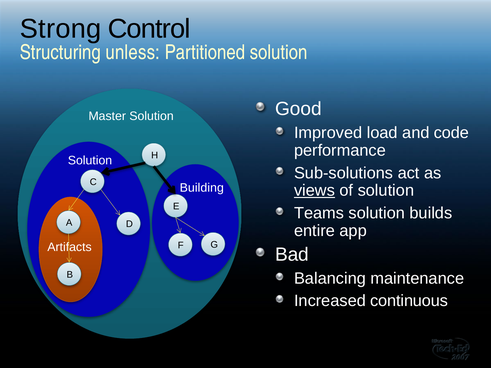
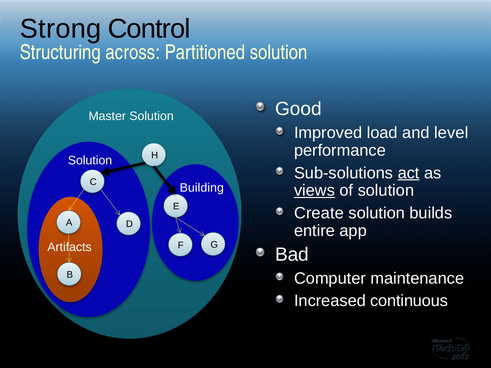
unless: unless -> across (133, 53)
code: code -> level (451, 133)
act underline: none -> present (409, 173)
Teams: Teams -> Create (319, 213)
Balancing: Balancing -> Computer (330, 279)
